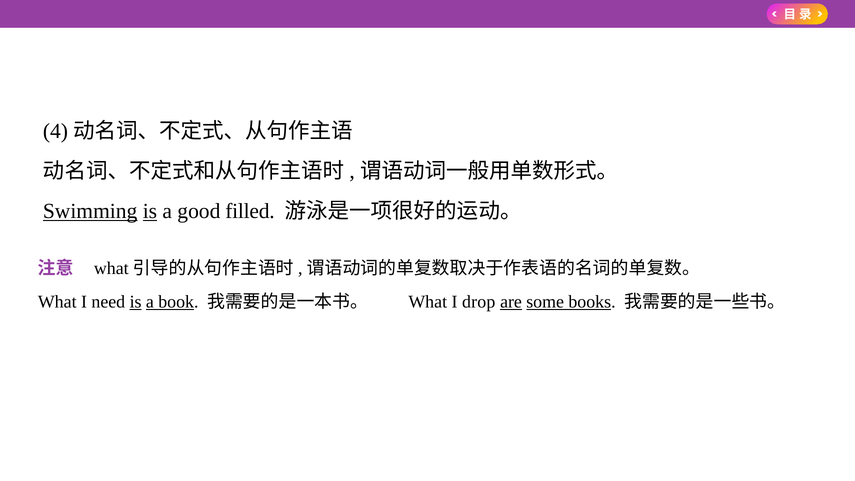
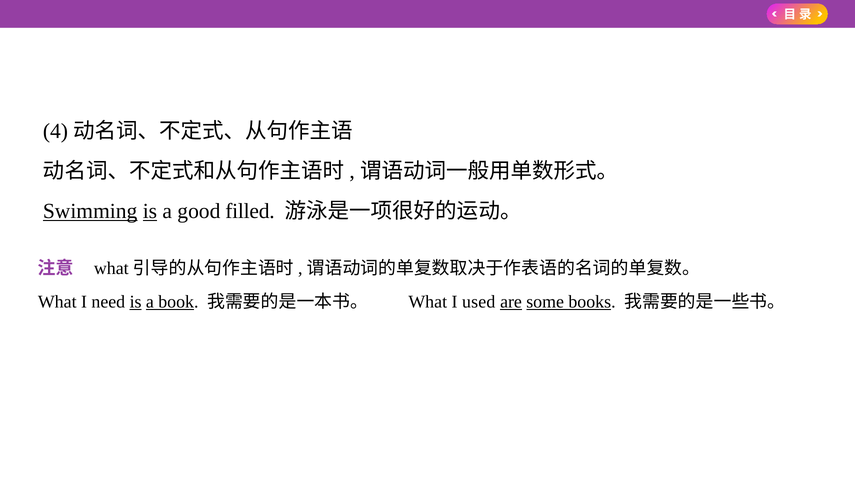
drop: drop -> used (479, 301)
